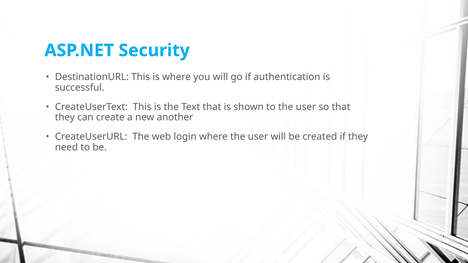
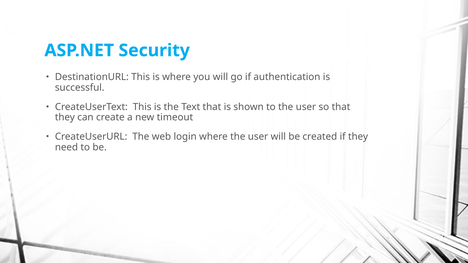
another: another -> timeout (175, 118)
